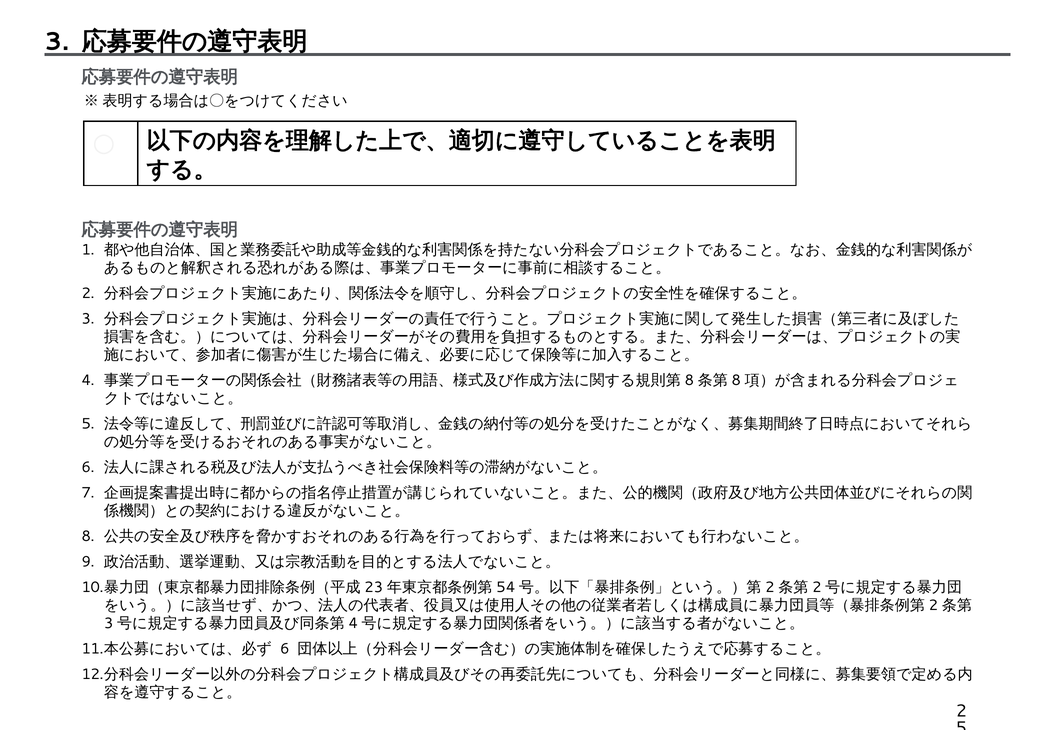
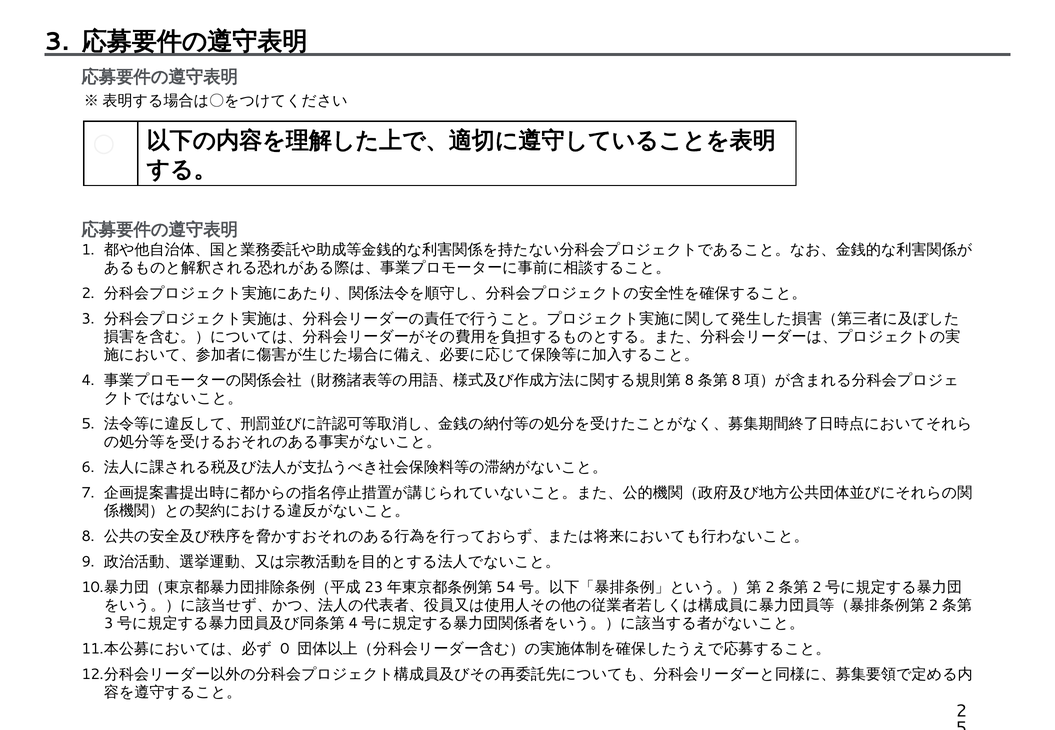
6: 6 -> 0 (285, 649)
